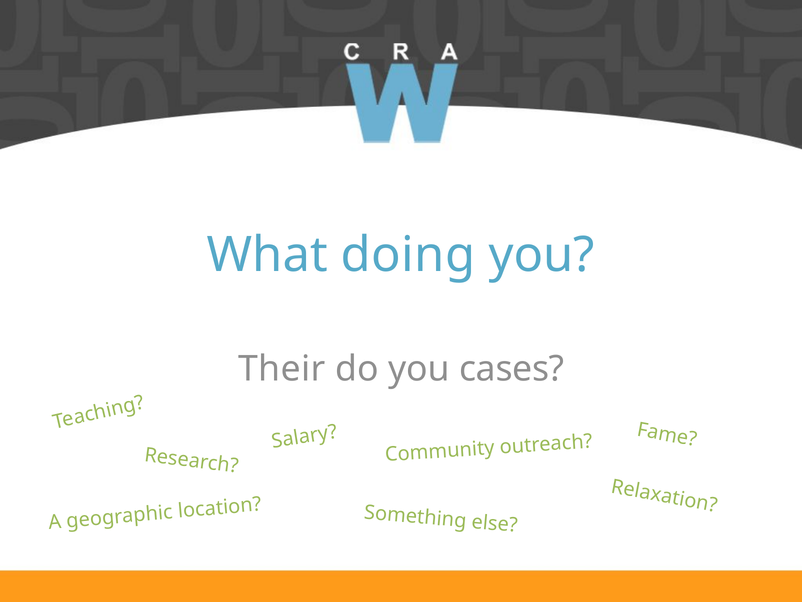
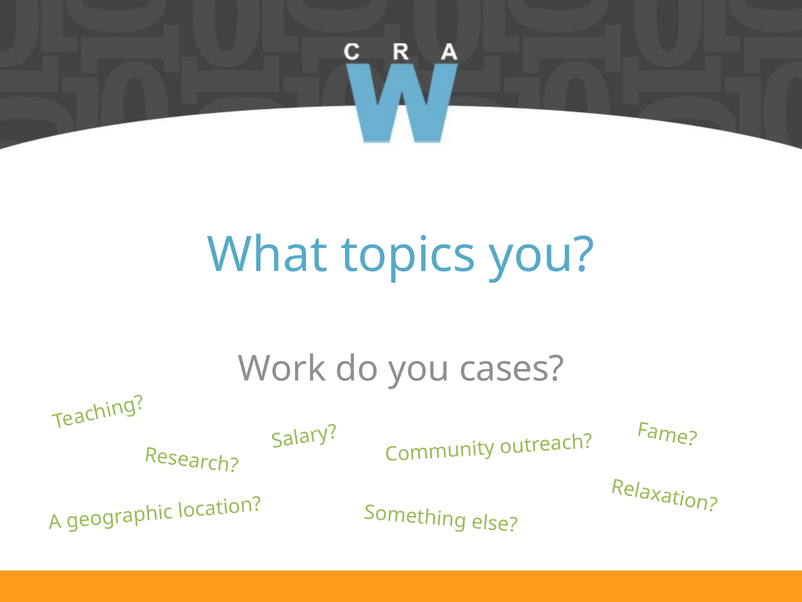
doing: doing -> topics (408, 255)
Their: Their -> Work (282, 369)
